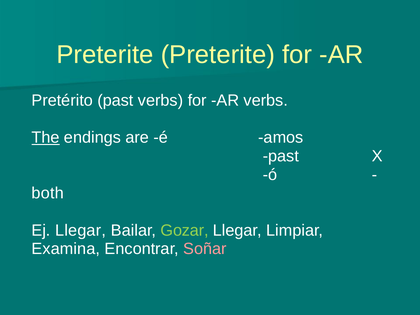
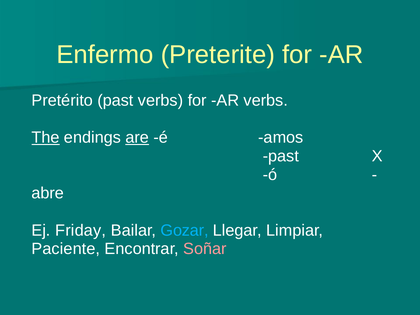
Preterite: Preterite -> Enfermo (105, 55)
are underline: none -> present (137, 138)
both: both -> abre (48, 193)
Ej Llegar: Llegar -> Friday (81, 230)
Gozar colour: light green -> light blue (185, 230)
Examina: Examina -> Paciente (66, 249)
